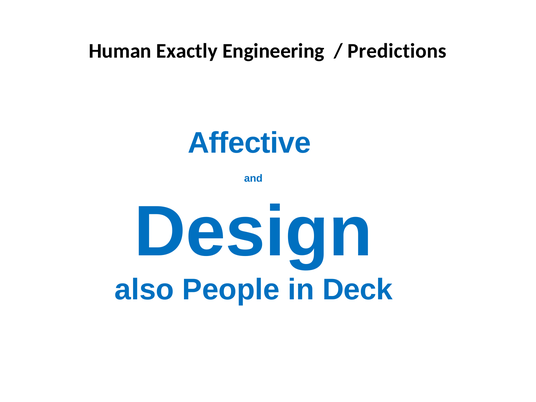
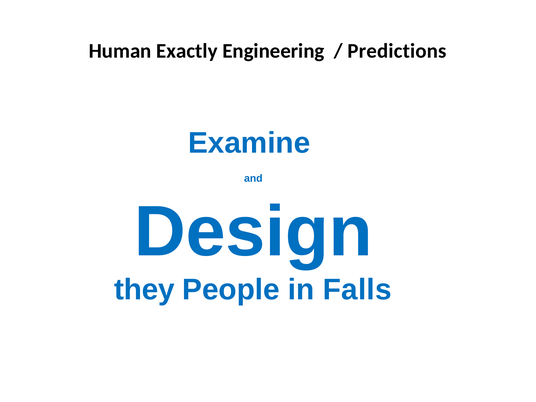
Affective: Affective -> Examine (249, 143)
also: also -> they (144, 290)
Deck: Deck -> Falls (357, 290)
